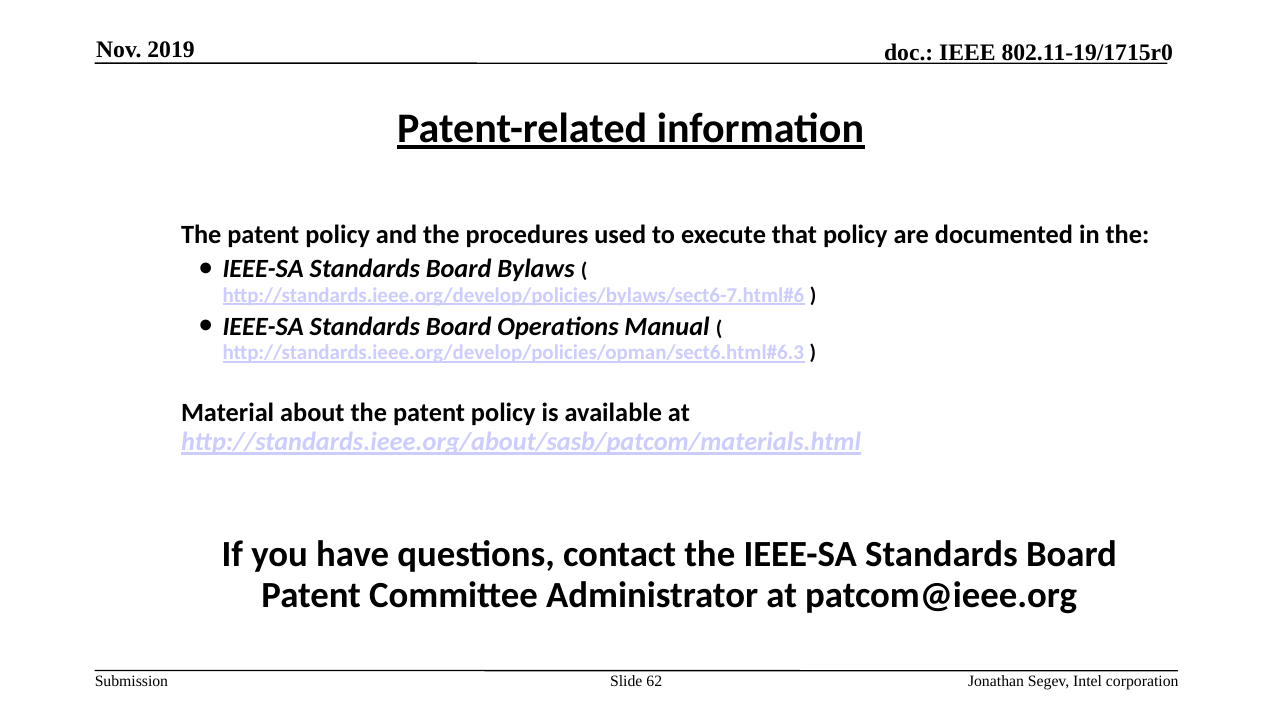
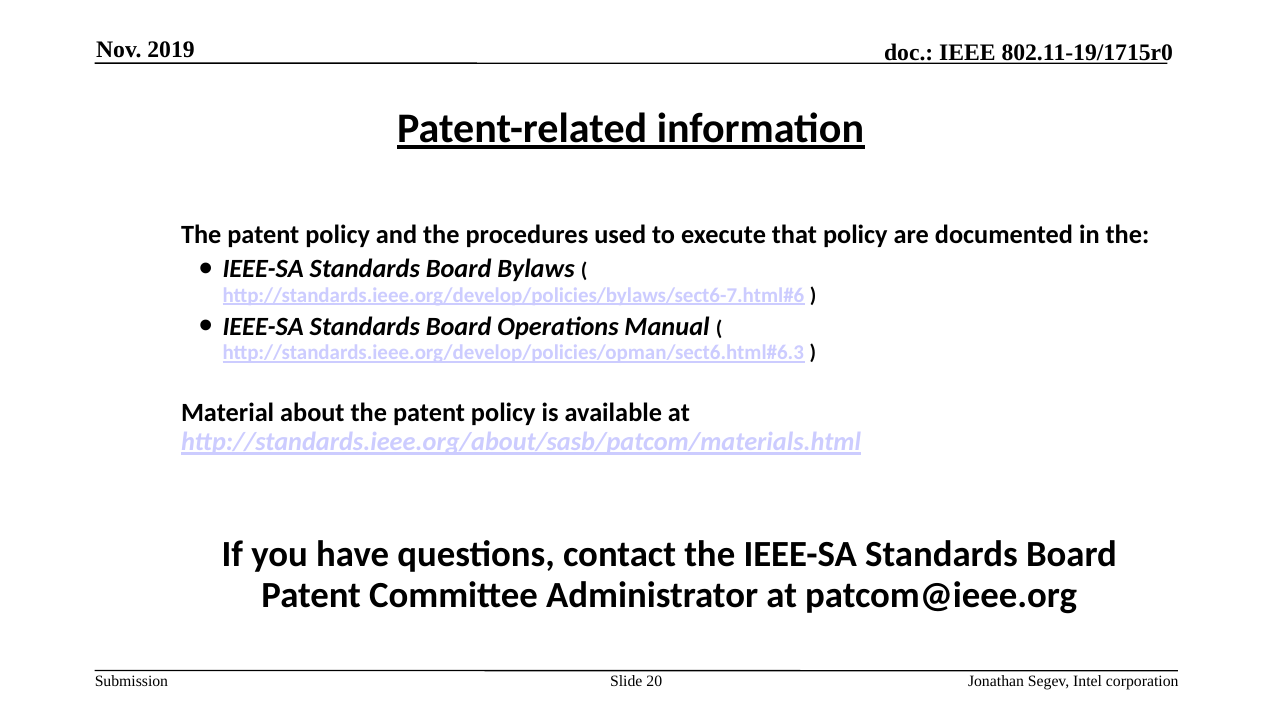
62: 62 -> 20 (654, 681)
